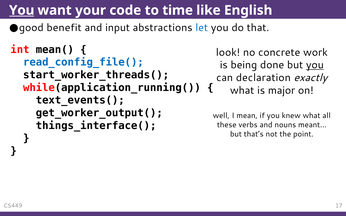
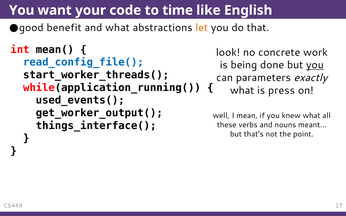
You underline: present -> none (22, 10)
and input: input -> what (117, 28)
let colour: blue -> orange (202, 28)
declaration: declaration -> parameters (263, 78)
major: major -> press (281, 90)
text_events(: text_events( -> used_events( (80, 100)
